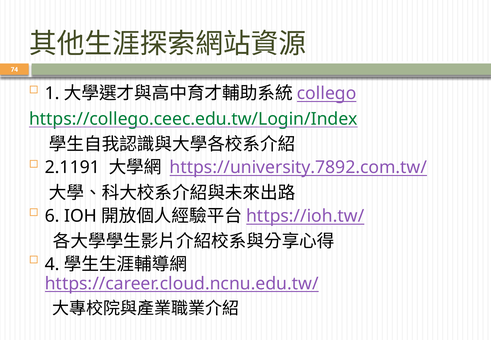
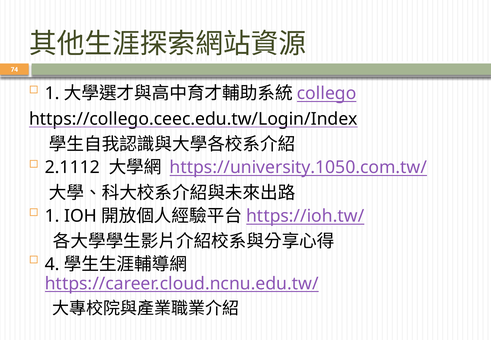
https://collego.ceec.edu.tw/Login/Index colour: green -> black (193, 119)
2.1191: 2.1191 -> 2.1112 (72, 167)
https://university.7892.com.tw/: https://university.7892.com.tw/ -> https://university.1050.com.tw/ (298, 167)
6: 6 -> 1 (52, 216)
